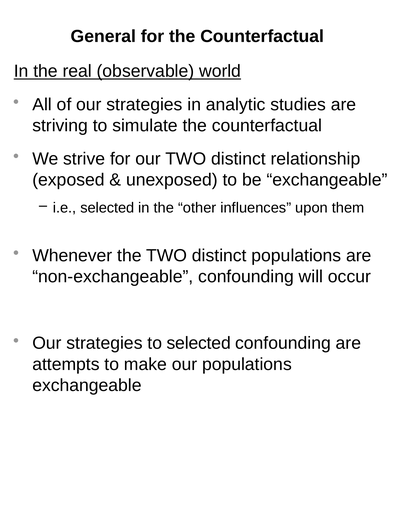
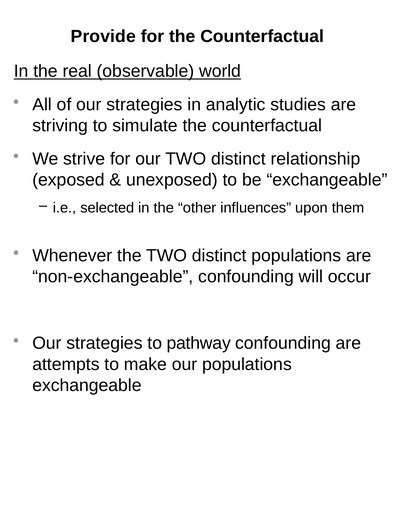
General: General -> Provide (103, 36)
to selected: selected -> pathway (199, 344)
